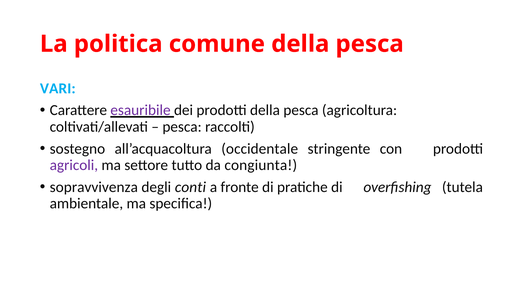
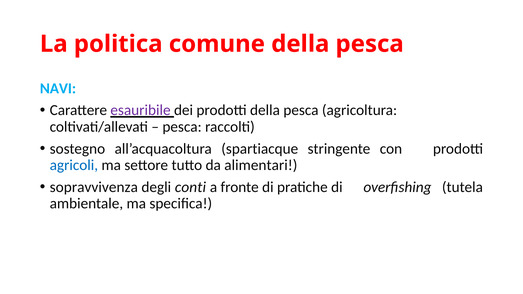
VARI: VARI -> NAVI (58, 88)
occidentale: occidentale -> spartiacque (260, 149)
agricoli colour: purple -> blue (74, 165)
congiunta: congiunta -> alimentari (261, 165)
